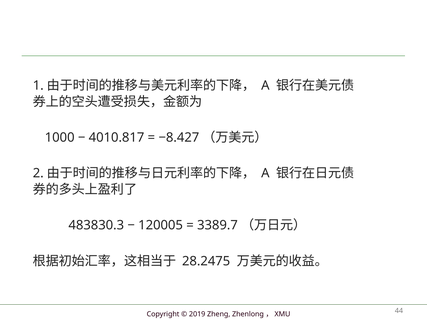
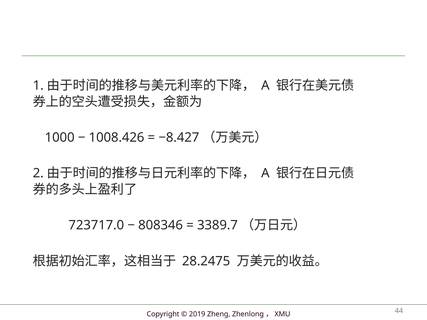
4010.817: 4010.817 -> 1008.426 (117, 138)
483830.3: 483830.3 -> 723717.0 (96, 226)
120005: 120005 -> 808346 (161, 226)
